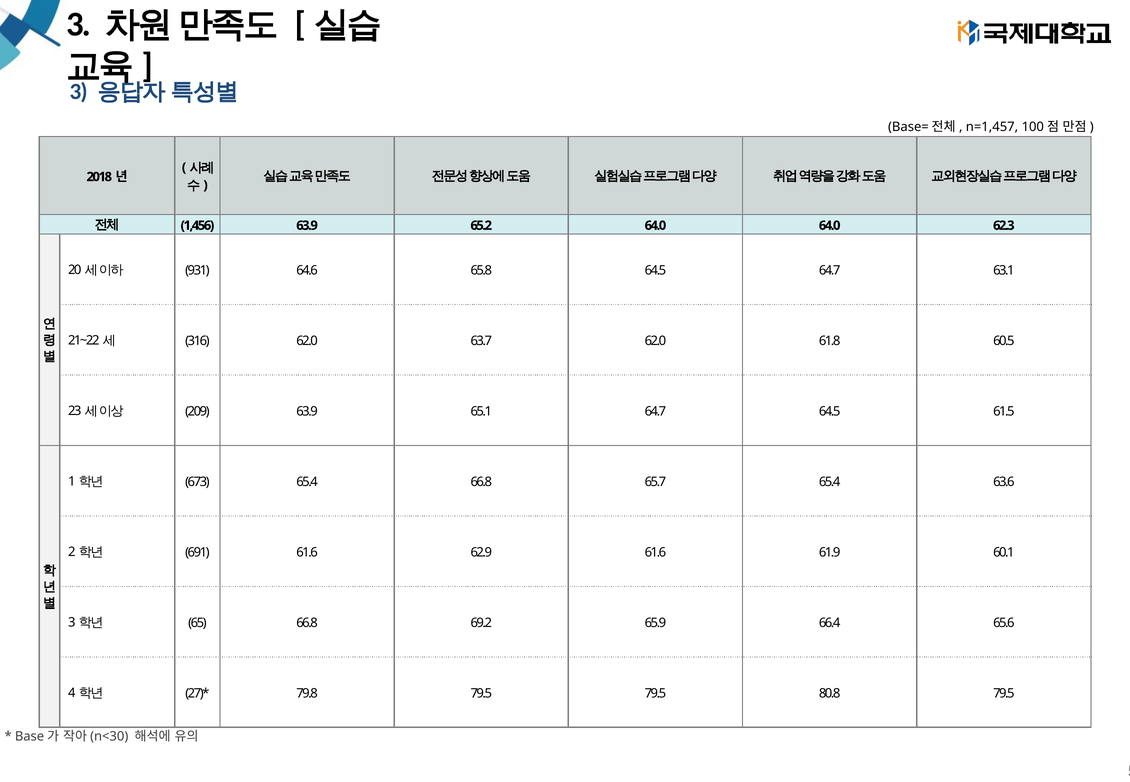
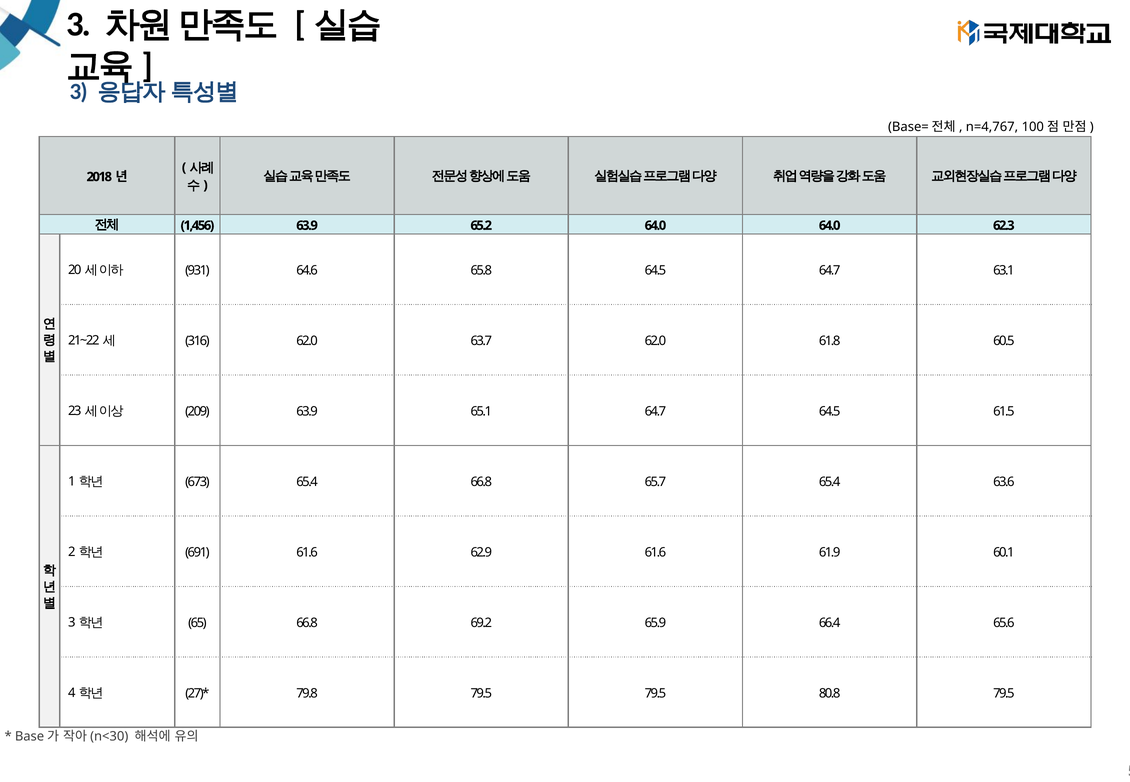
n=1,457: n=1,457 -> n=4,767 (992, 127)
